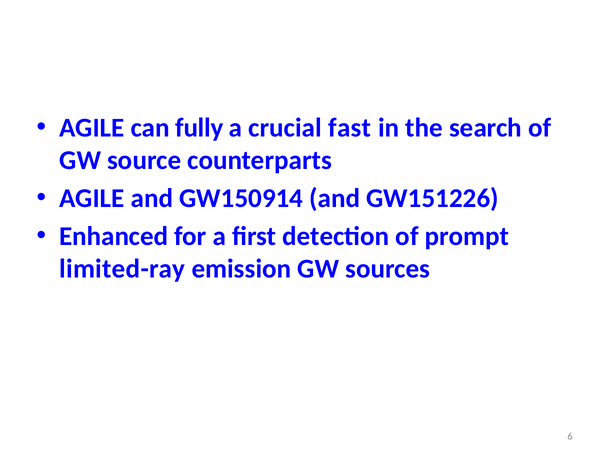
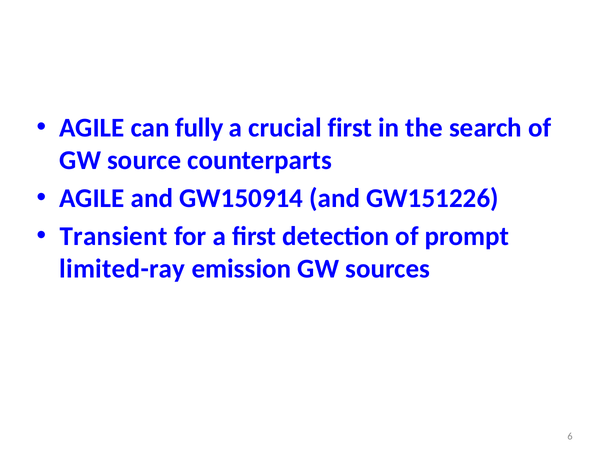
crucial fast: fast -> first (350, 128)
Enhanced: Enhanced -> Transient (114, 236)
